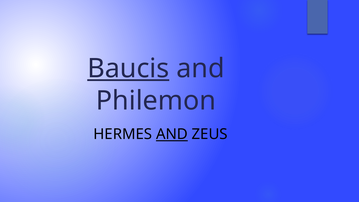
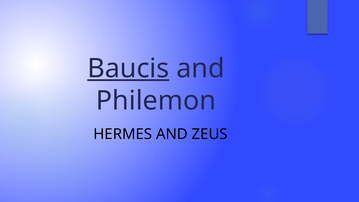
AND underline: present -> none (172, 134)
